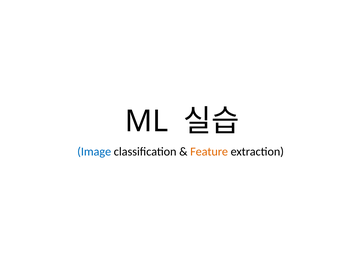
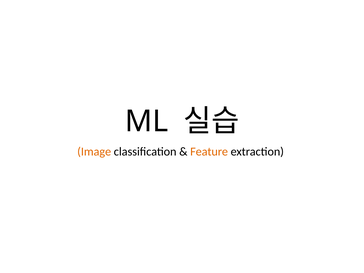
Image colour: blue -> orange (94, 152)
